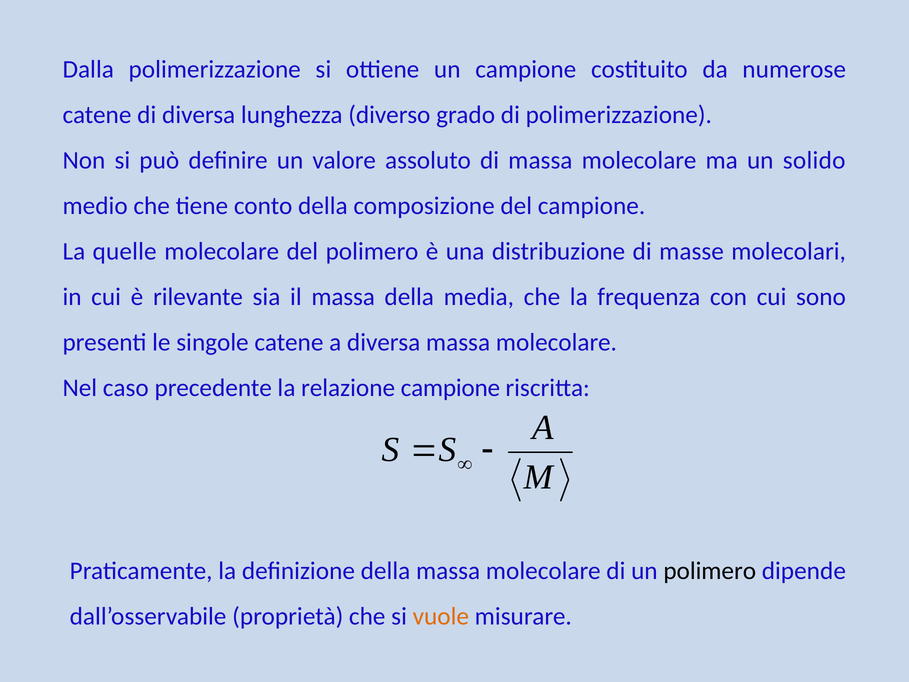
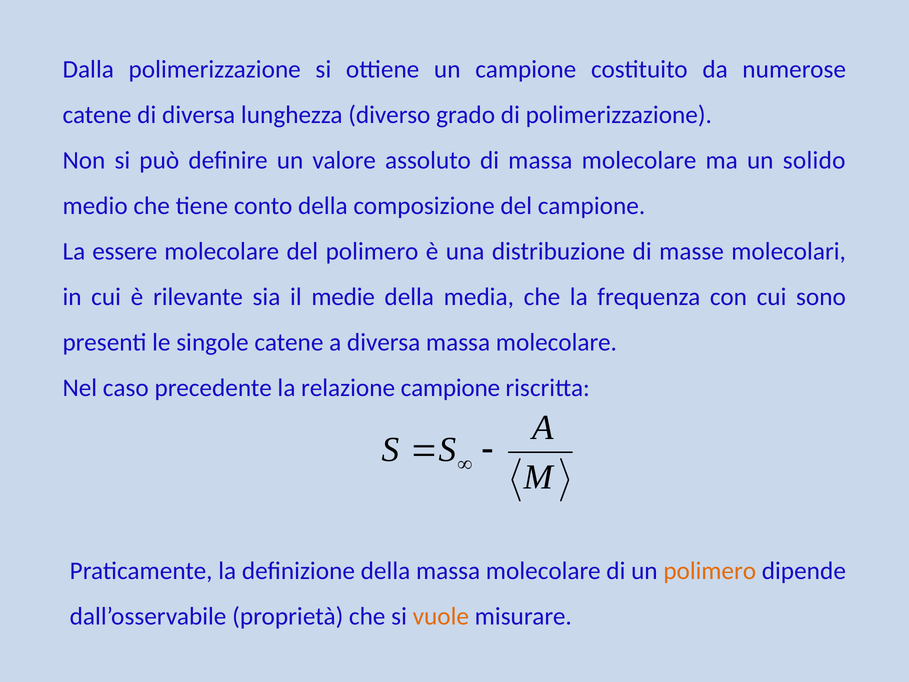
quelle: quelle -> essere (125, 251)
il massa: massa -> medie (343, 297)
polimero colour: black -> orange (710, 571)
